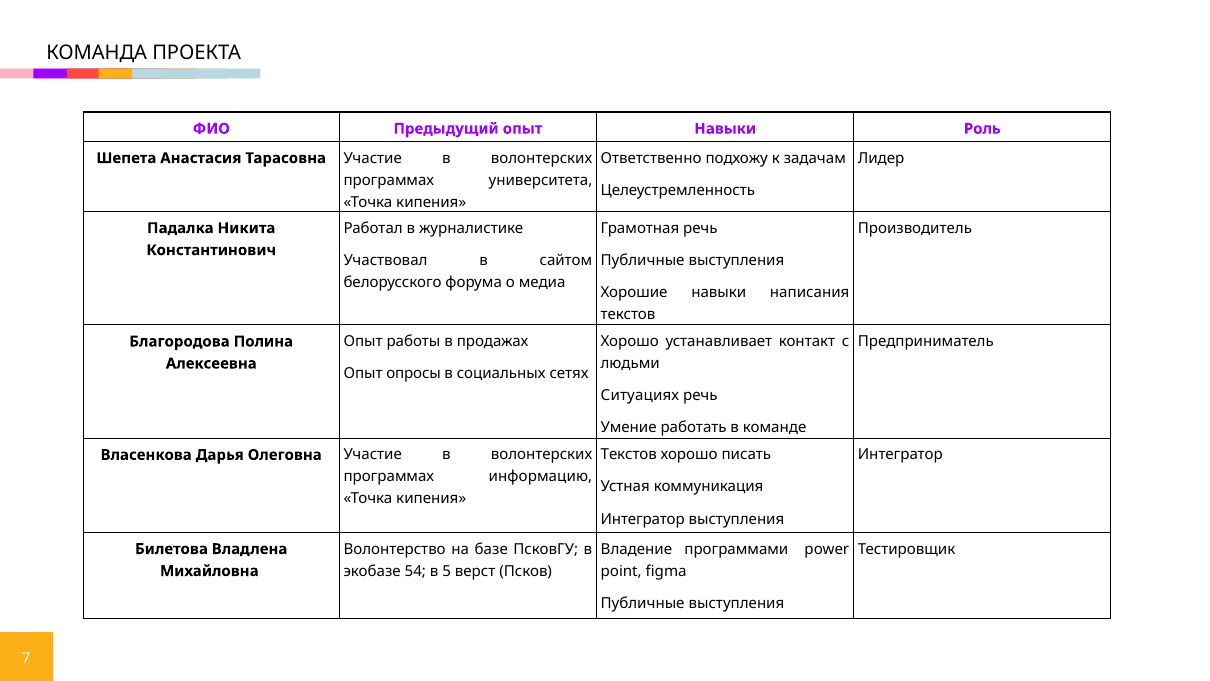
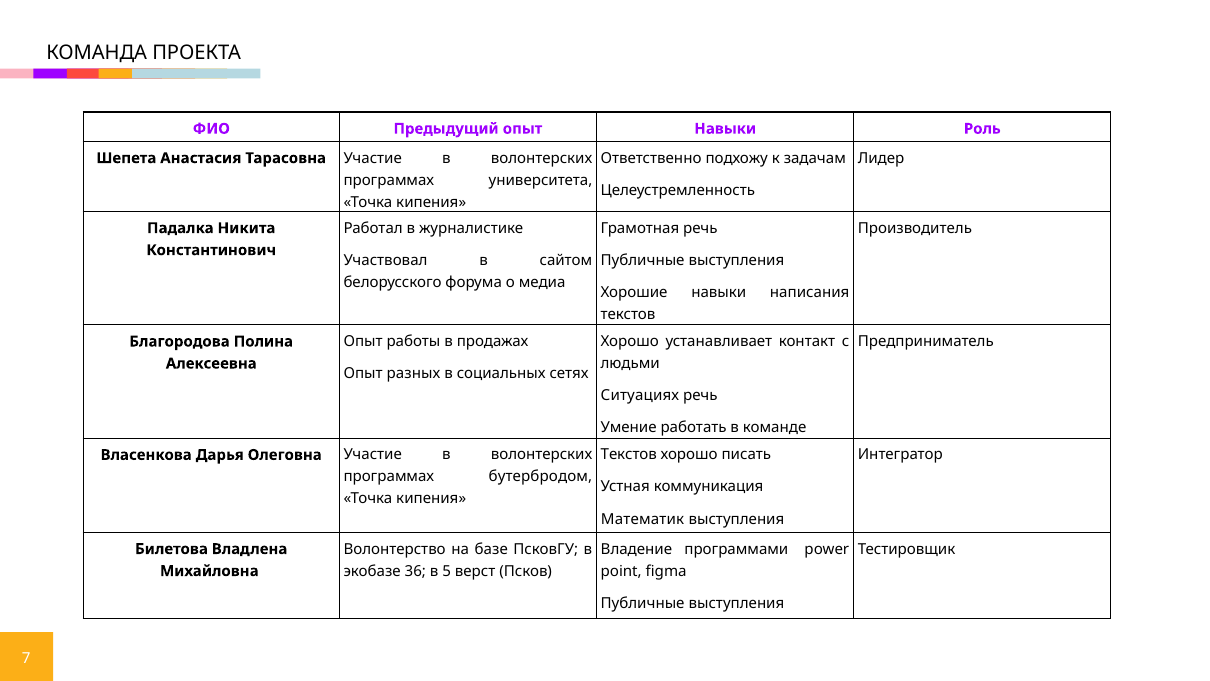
опросы: опросы -> разных (413, 373)
информацию: информацию -> бутербродом (540, 477)
Интегратор: Интегратор -> Математик (643, 519)
54: 54 -> 36 (415, 571)
